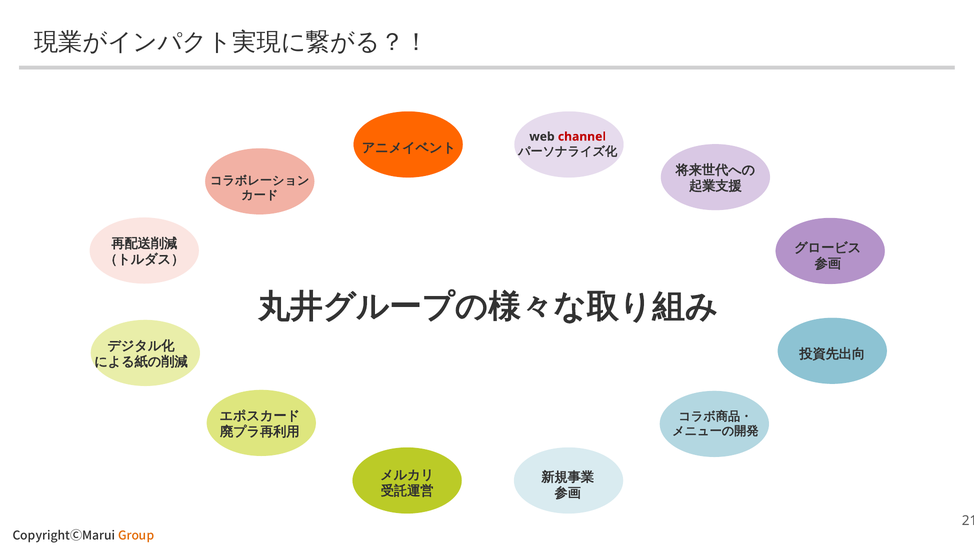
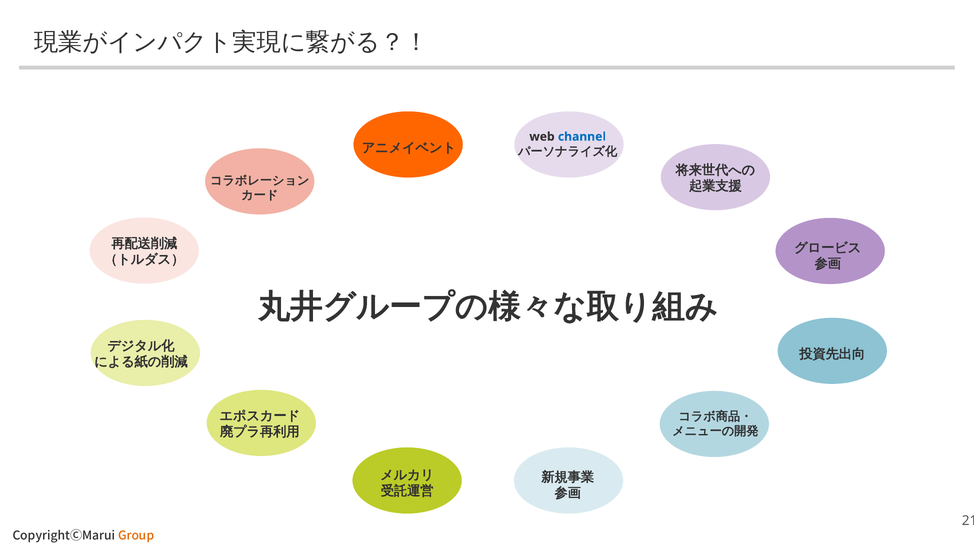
channel colour: red -> blue (582, 137)
